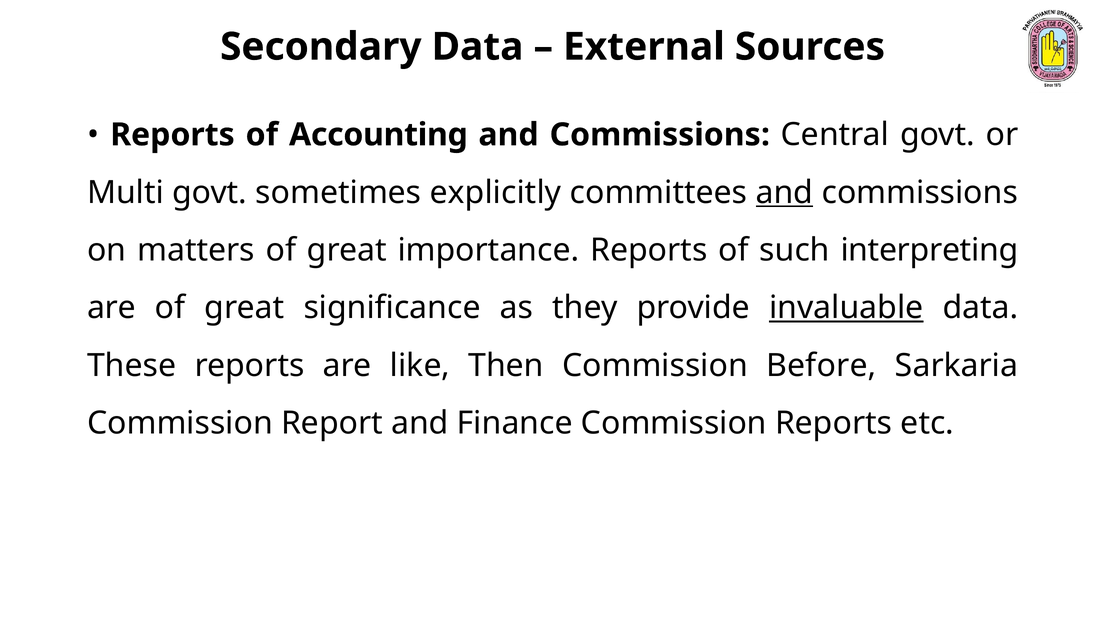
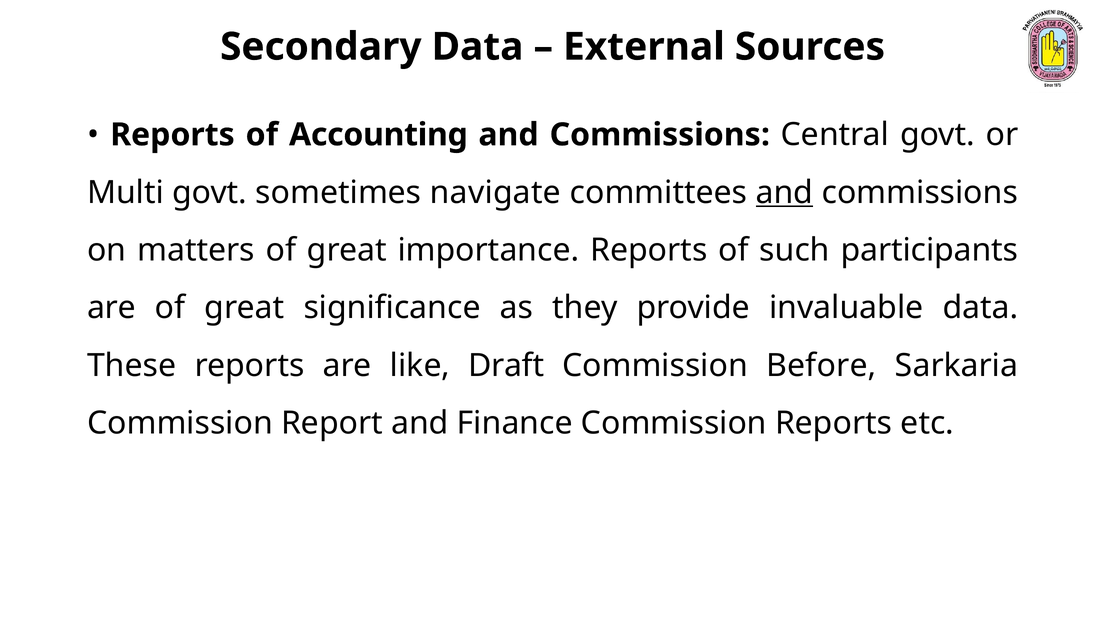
explicitly: explicitly -> navigate (495, 193)
interpreting: interpreting -> participants (929, 250)
invaluable underline: present -> none (846, 308)
Then: Then -> Draft (506, 366)
